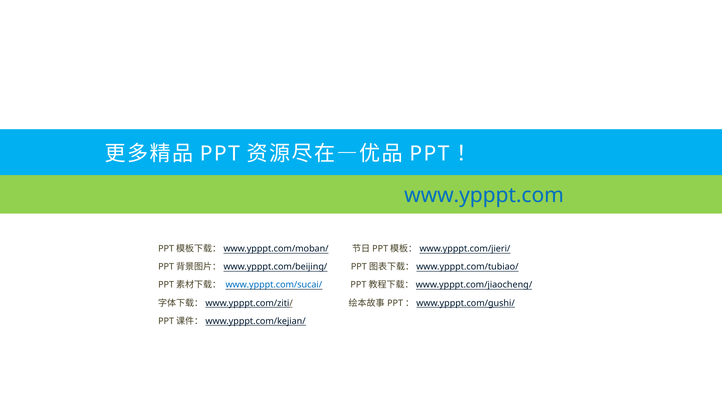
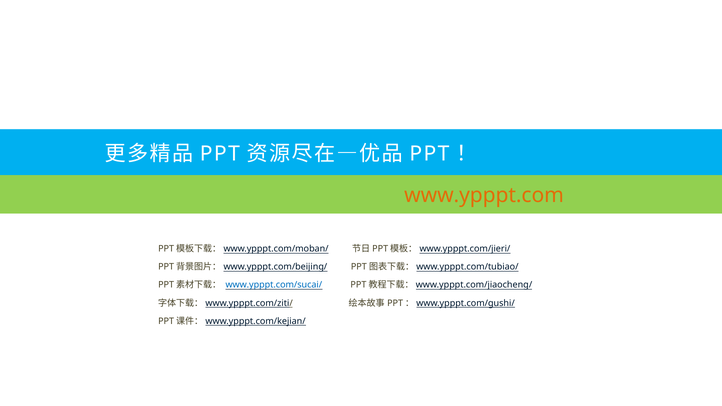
www.ypppt.com colour: blue -> orange (484, 196)
